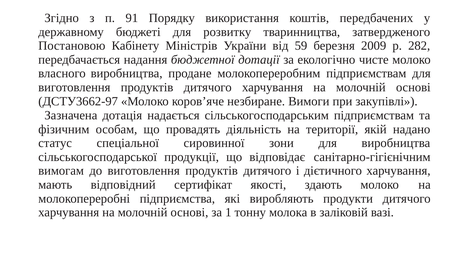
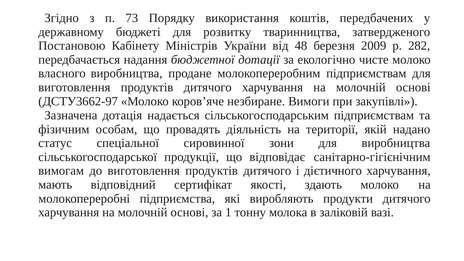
91: 91 -> 73 (132, 18)
59: 59 -> 48 (301, 46)
